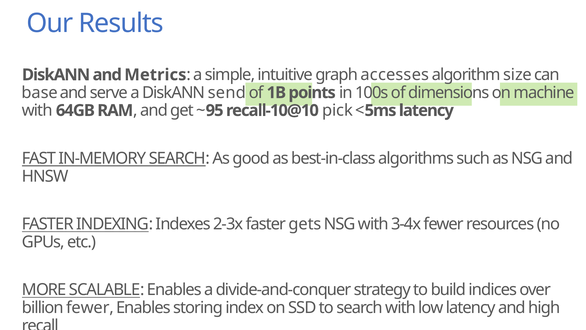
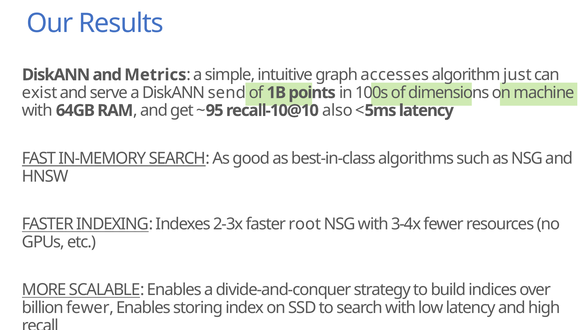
size: size -> just (517, 75)
base: base -> exist (40, 93)
pick: pick -> also (337, 110)
gets: gets -> root (305, 224)
